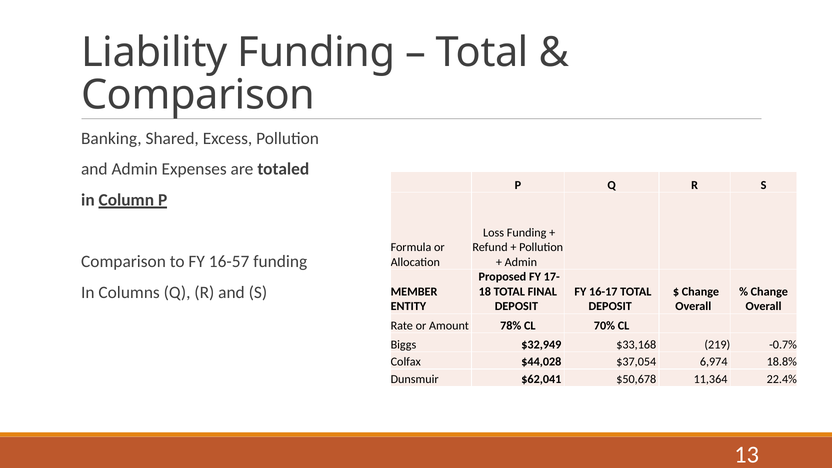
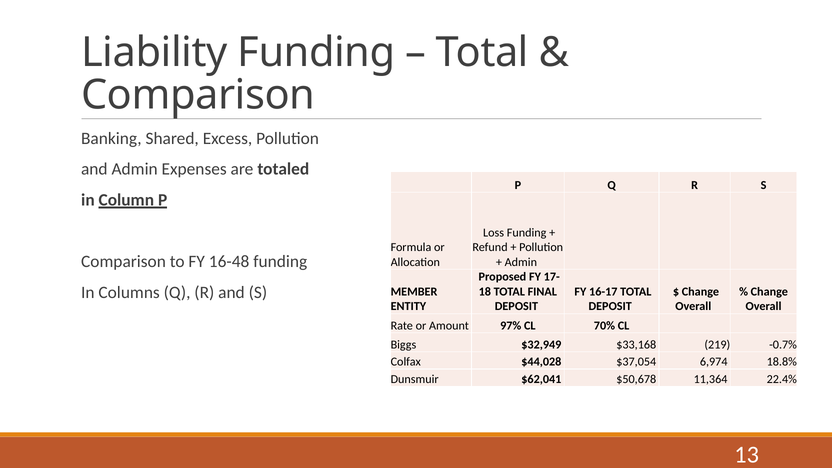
16-57: 16-57 -> 16-48 (229, 262)
78%: 78% -> 97% (511, 326)
